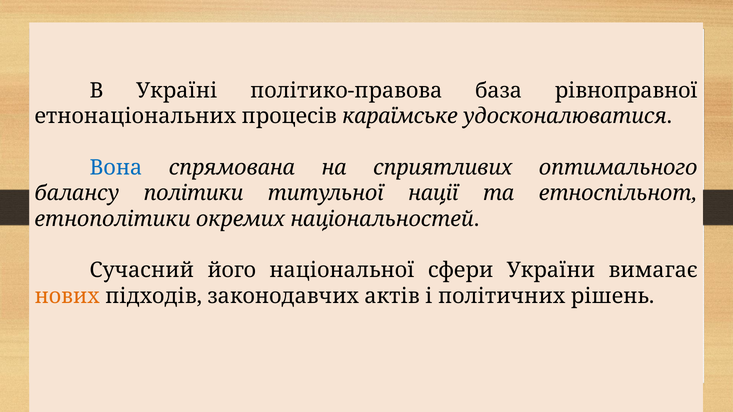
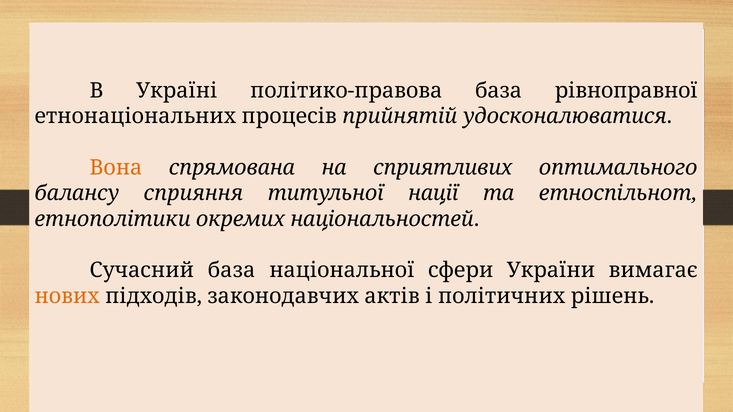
караїмське: караїмське -> прийнятій (400, 117)
Вона colour: blue -> orange (116, 168)
політики: політики -> сприяння (193, 194)
Сучасний його: його -> база (232, 271)
